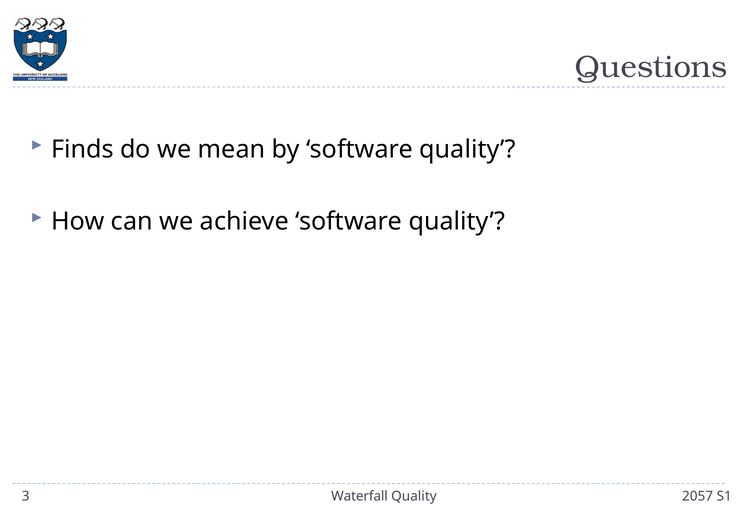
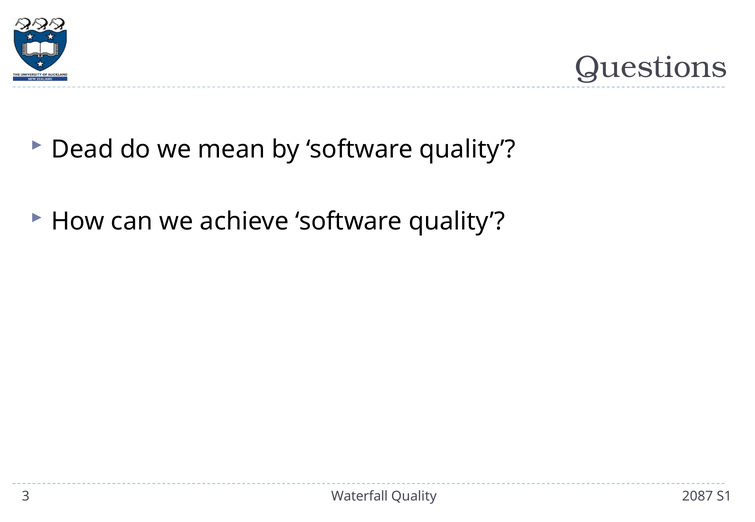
Finds: Finds -> Dead (82, 149)
2057: 2057 -> 2087 (698, 497)
